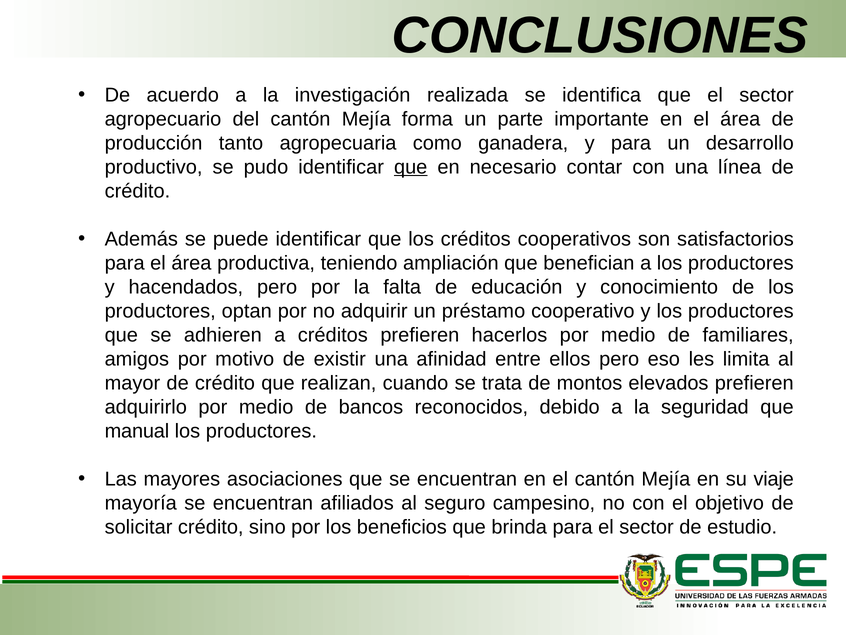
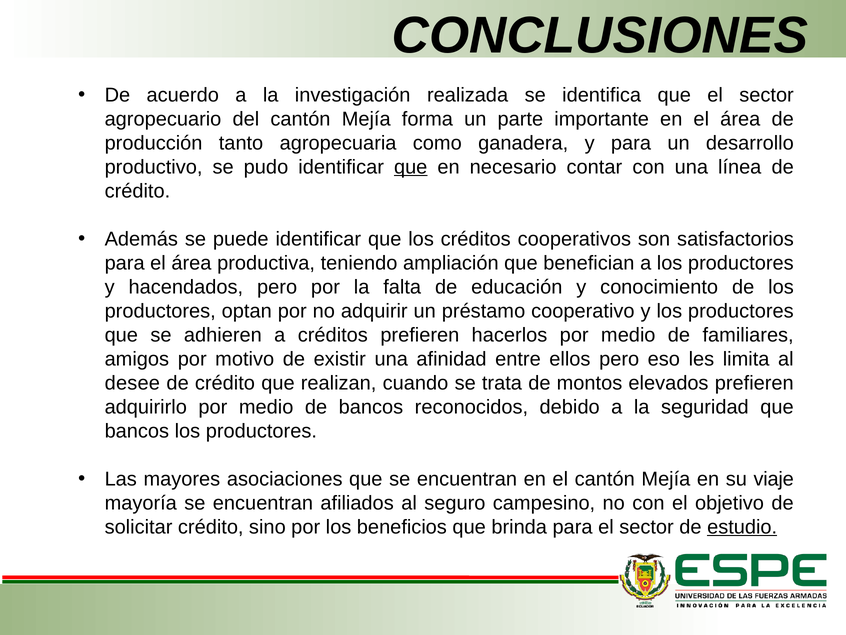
mayor: mayor -> desee (132, 383)
manual: manual -> bancos (137, 431)
estudio underline: none -> present (742, 527)
